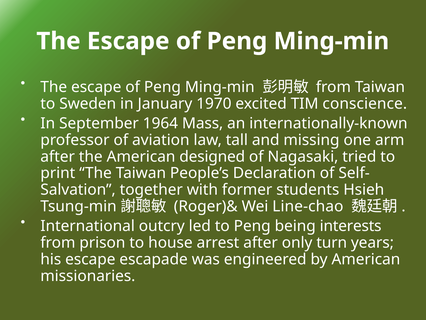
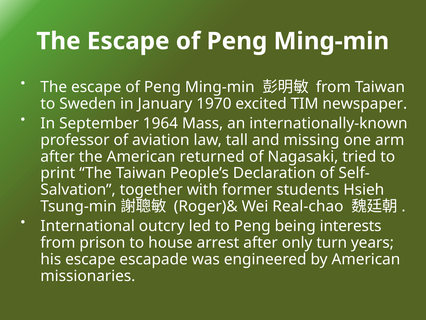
conscience: conscience -> newspaper (365, 104)
designed: designed -> returned (212, 156)
Line-chao: Line-chao -> Real-chao (308, 206)
